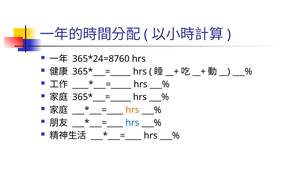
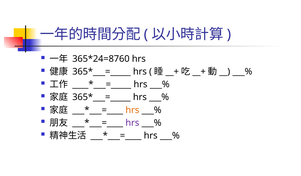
hrs colour: blue -> purple (132, 123)
